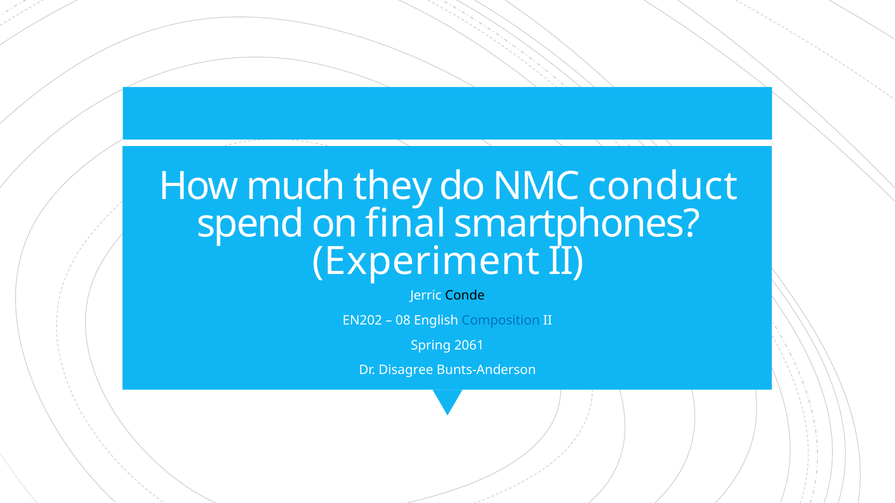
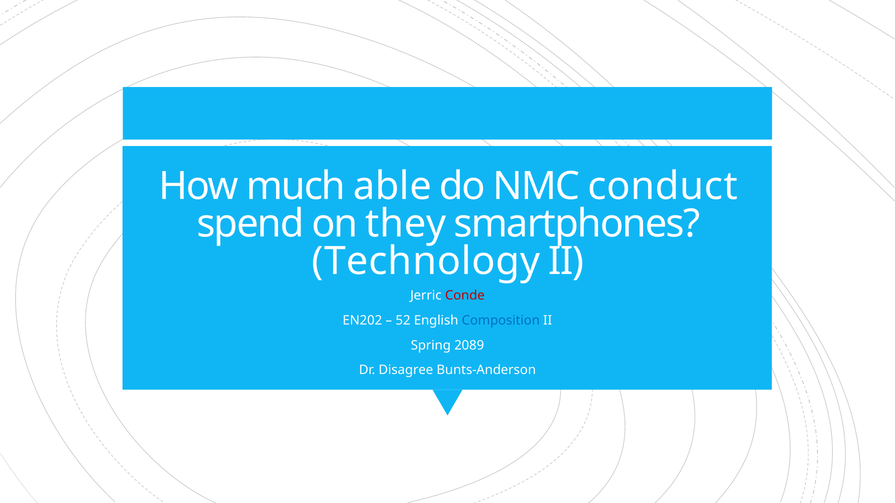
they: they -> able (392, 186)
final: final -> they (406, 224)
Experiment: Experiment -> Technology (426, 261)
Conde colour: black -> red (465, 296)
08: 08 -> 52 (403, 321)
2061: 2061 -> 2089 (469, 346)
